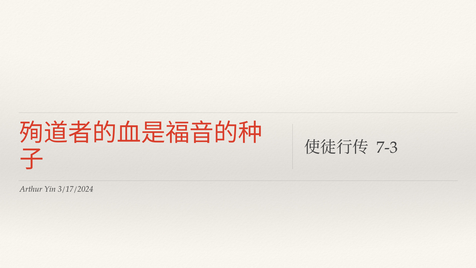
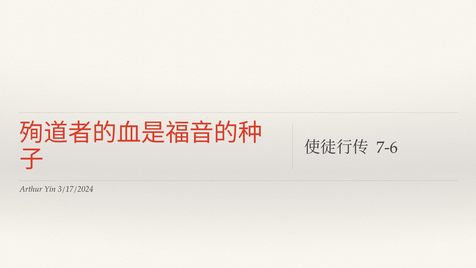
7-3: 7-3 -> 7-6 (387, 148)
